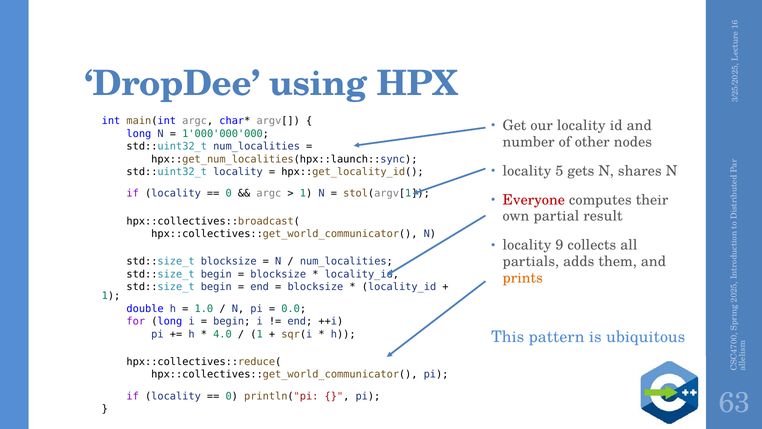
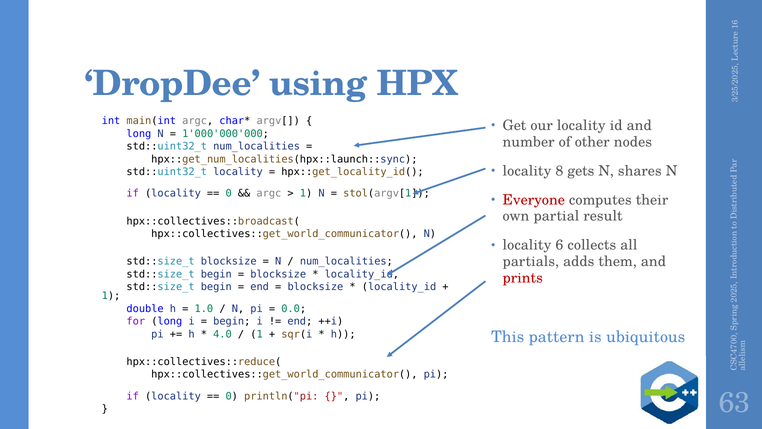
locality 5: 5 -> 8 (559, 171)
locality 9: 9 -> 6 (559, 245)
prints colour: orange -> red (523, 278)
